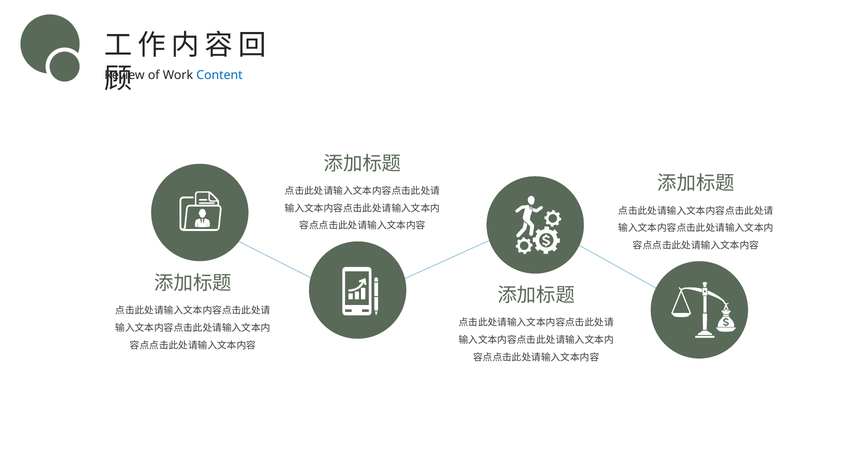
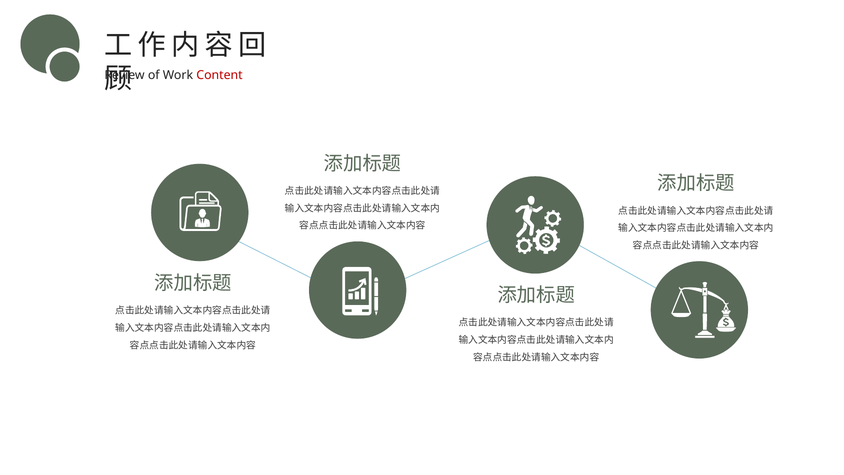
Content colour: blue -> red (220, 75)
